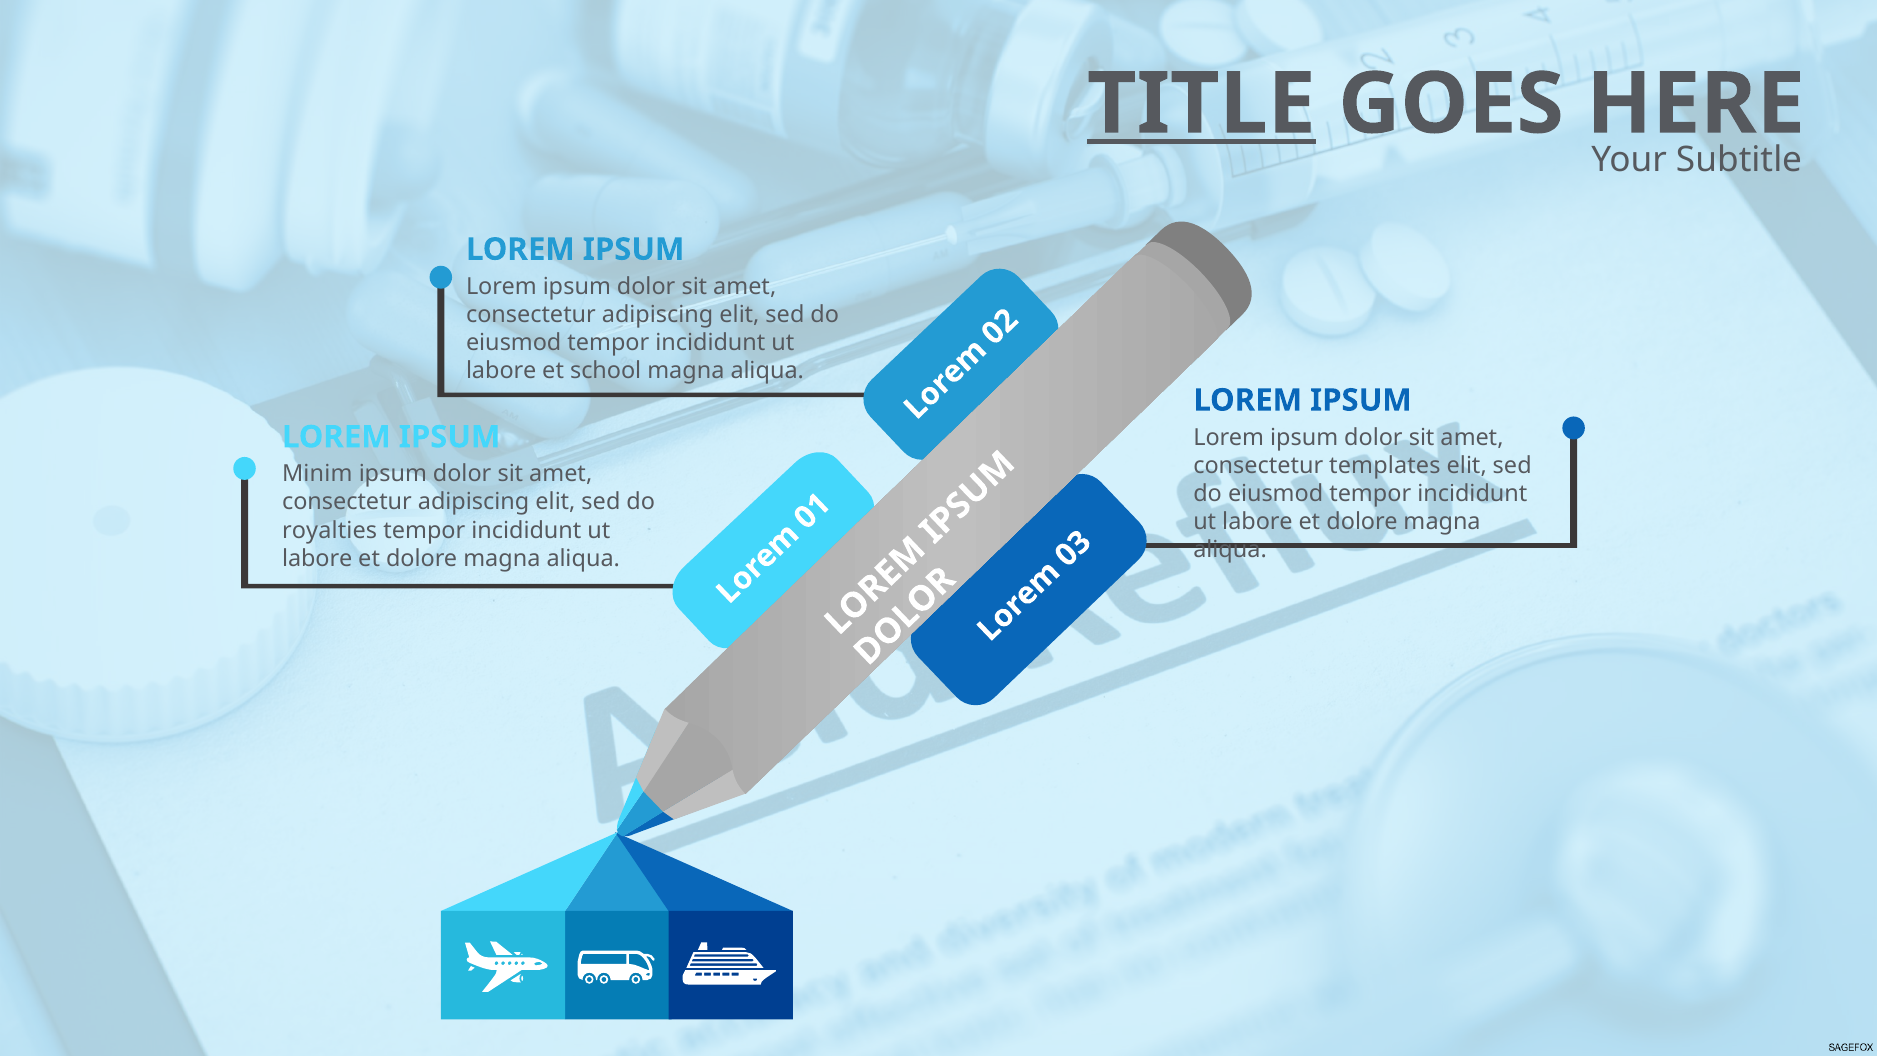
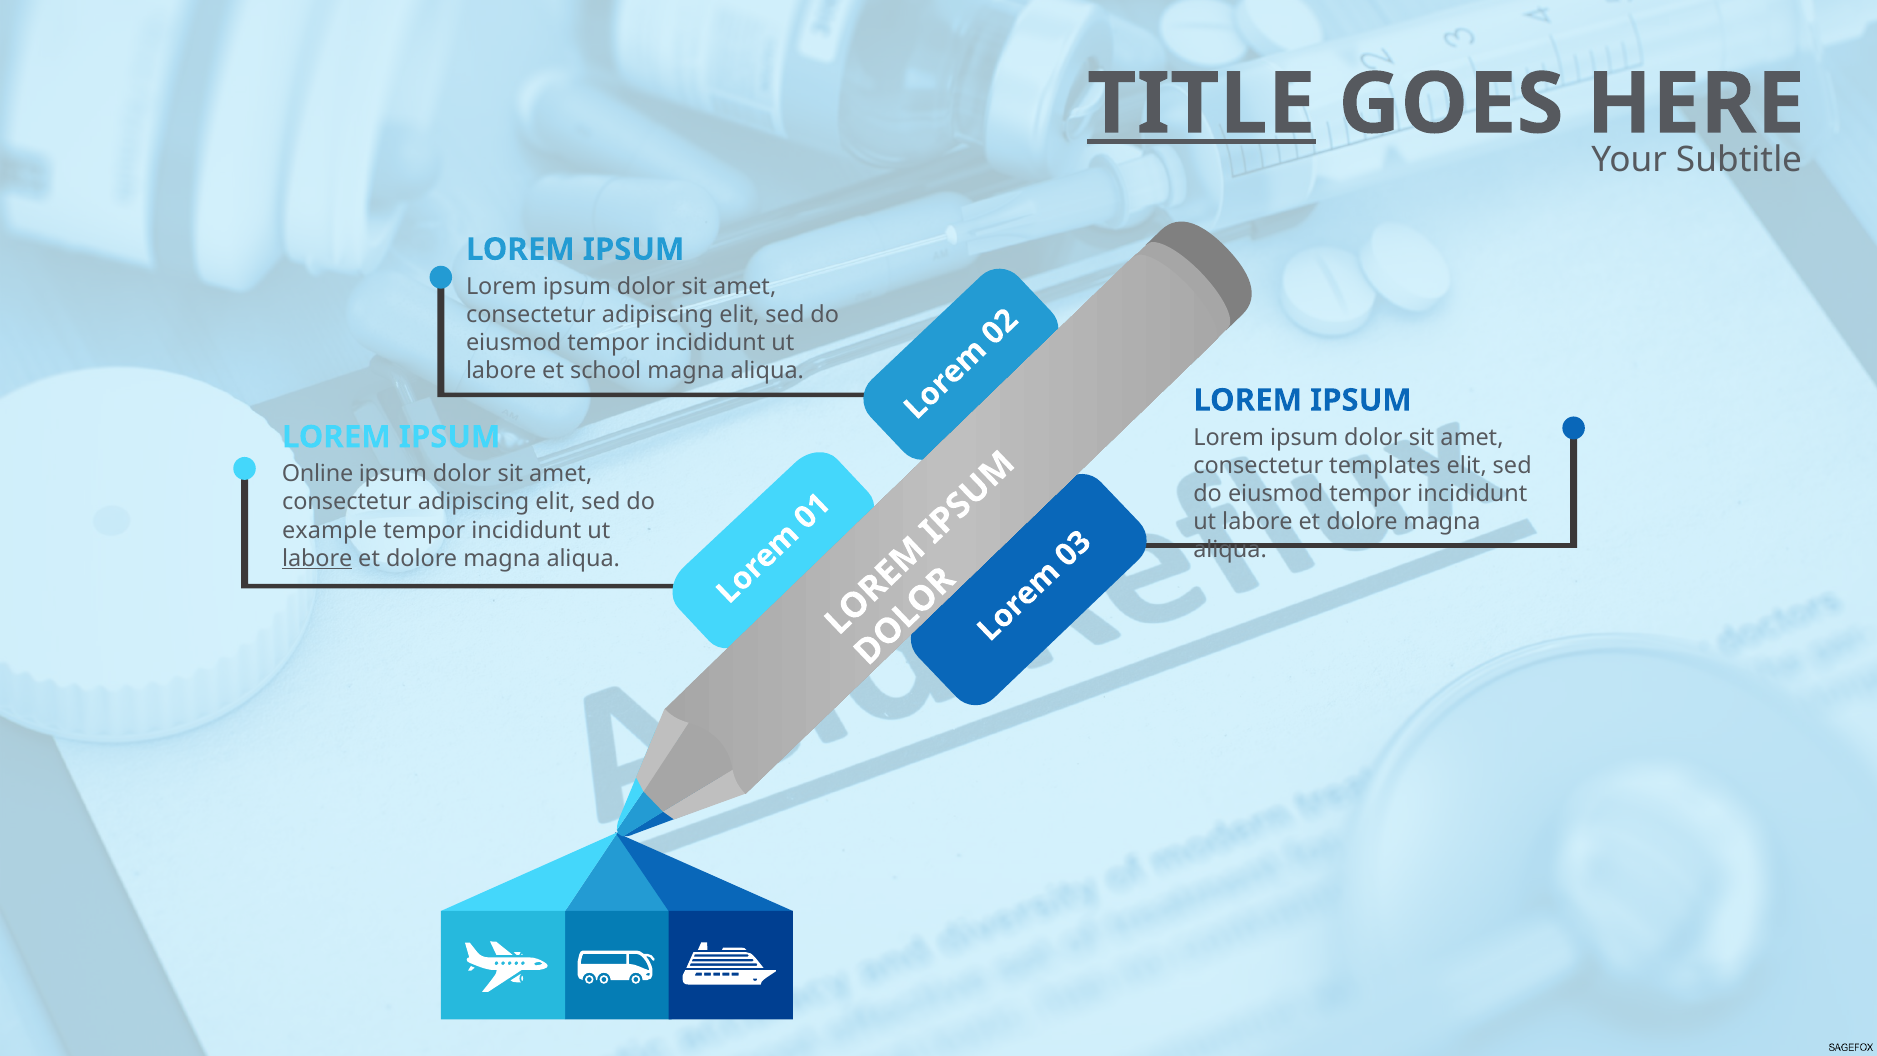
Minim: Minim -> Online (318, 474)
royalties: royalties -> example (330, 530)
labore underline: none -> present (317, 558)
